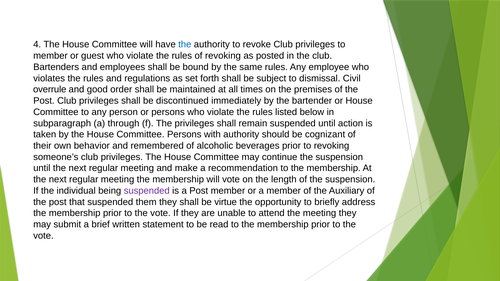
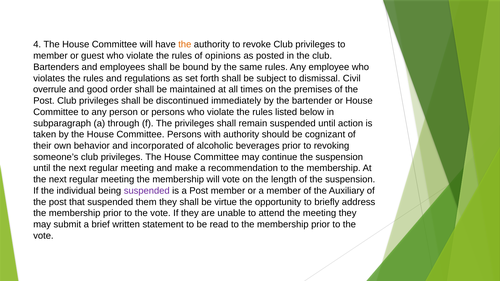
the colour: blue -> orange (185, 45)
of revoking: revoking -> opinions (223, 56)
remembered: remembered -> incorporated (157, 146)
